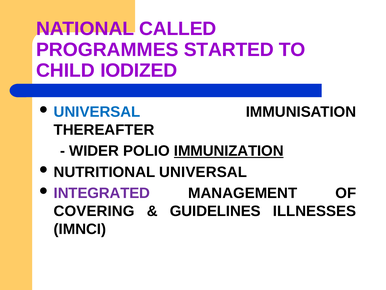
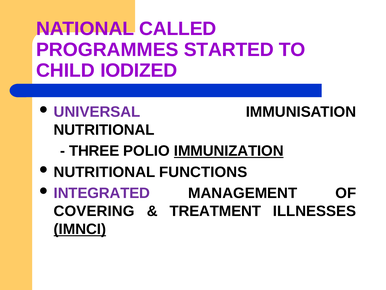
UNIVERSAL colour: blue -> purple (97, 112)
THEREAFTER: THEREAFTER -> NUTRITIONAL (104, 130)
WIDER: WIDER -> THREE (94, 151)
NUTRITIONAL UNIVERSAL: UNIVERSAL -> FUNCTIONS (203, 172)
GUIDELINES: GUIDELINES -> TREATMENT (215, 211)
IMNCI underline: none -> present (80, 229)
